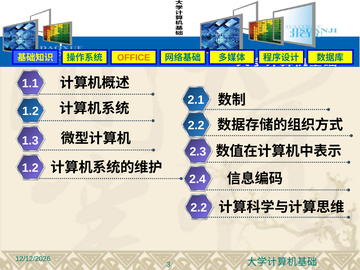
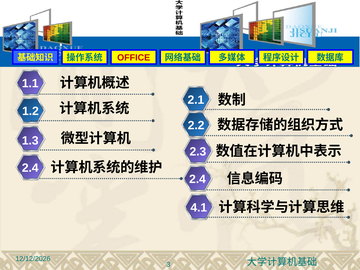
OFFICE colour: orange -> red (134, 58)
1.2: 1.2 -> 2.4 (30, 168)
2.2: 2.2 -> 4.1 (199, 208)
